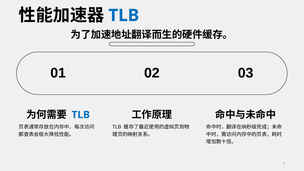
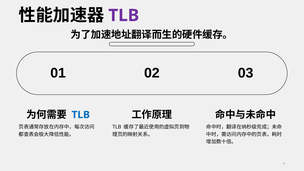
TLB colour: blue -> purple (124, 15)
